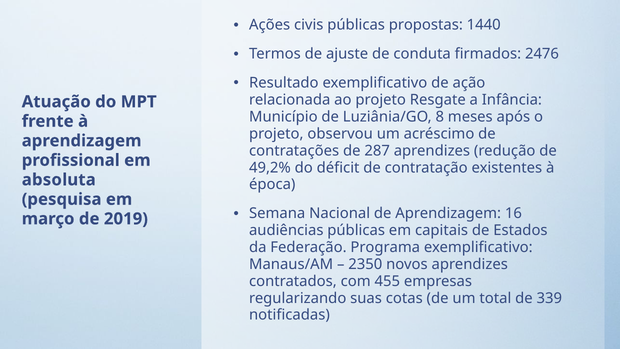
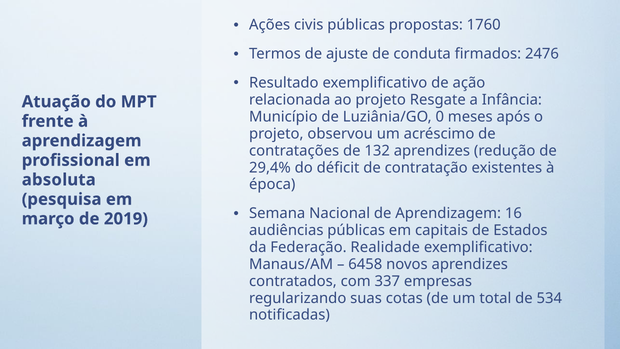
1440: 1440 -> 1760 (484, 25)
8: 8 -> 0 (440, 117)
287: 287 -> 132 (377, 151)
49,2%: 49,2% -> 29,4% (270, 168)
Programa: Programa -> Realidade (385, 247)
2350: 2350 -> 6458 (365, 264)
455: 455 -> 337 (387, 281)
339: 339 -> 534 (549, 298)
